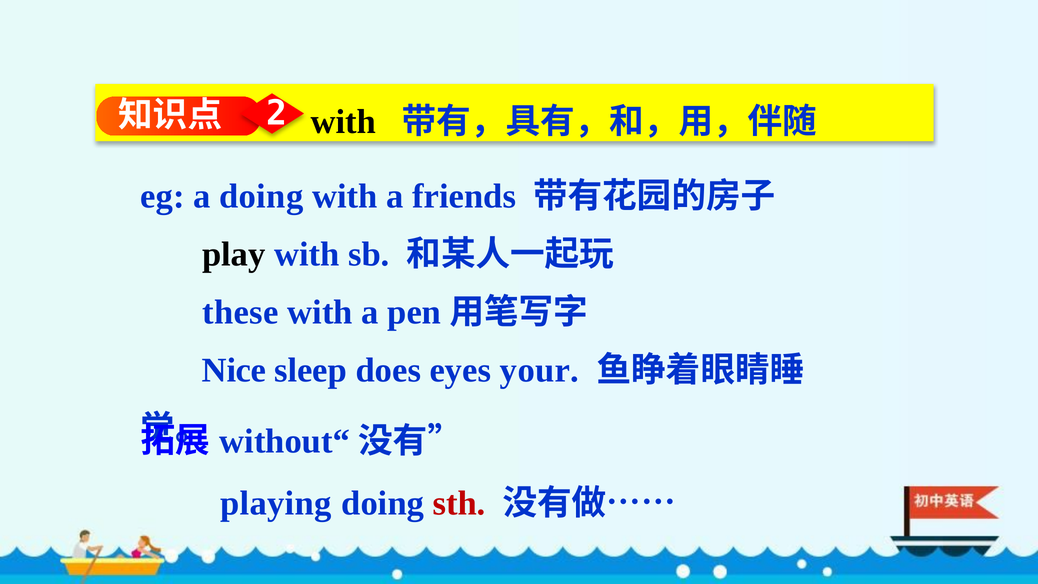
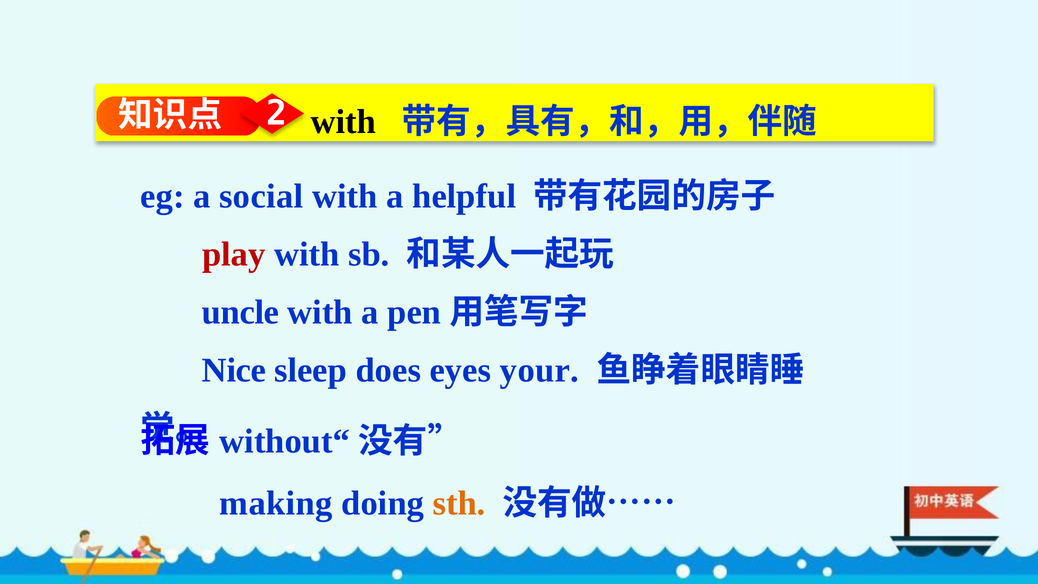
a doing: doing -> social (261, 196)
friends: friends -> helpful (464, 196)
play colour: black -> red (234, 254)
these: these -> uncle (241, 312)
playing: playing -> making (276, 503)
sth colour: red -> orange (459, 503)
